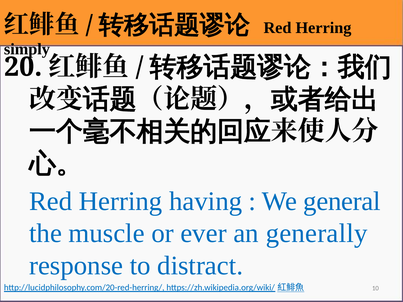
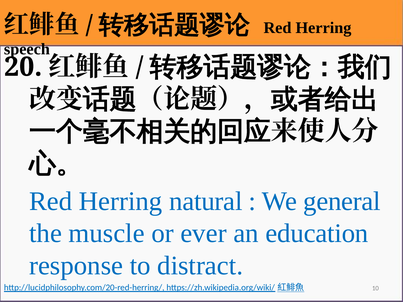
simply: simply -> speech (27, 49)
having: having -> natural (206, 201)
generally: generally -> education (317, 234)
